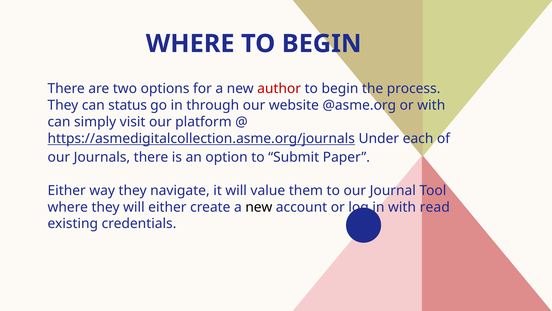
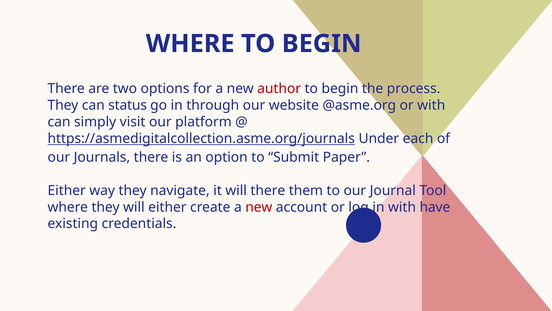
will value: value -> there (268, 190)
new colour: black -> red (259, 207)
read: read -> have (435, 207)
